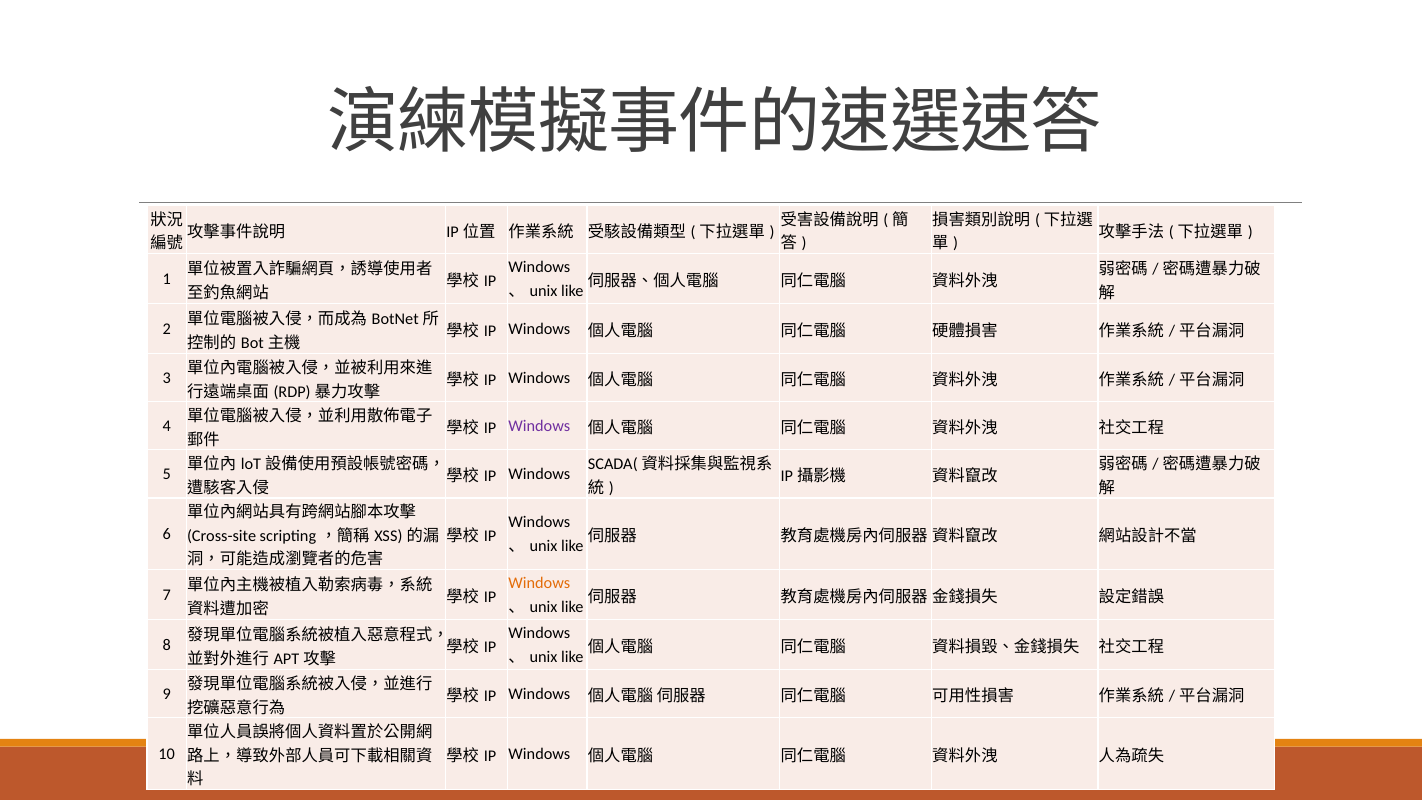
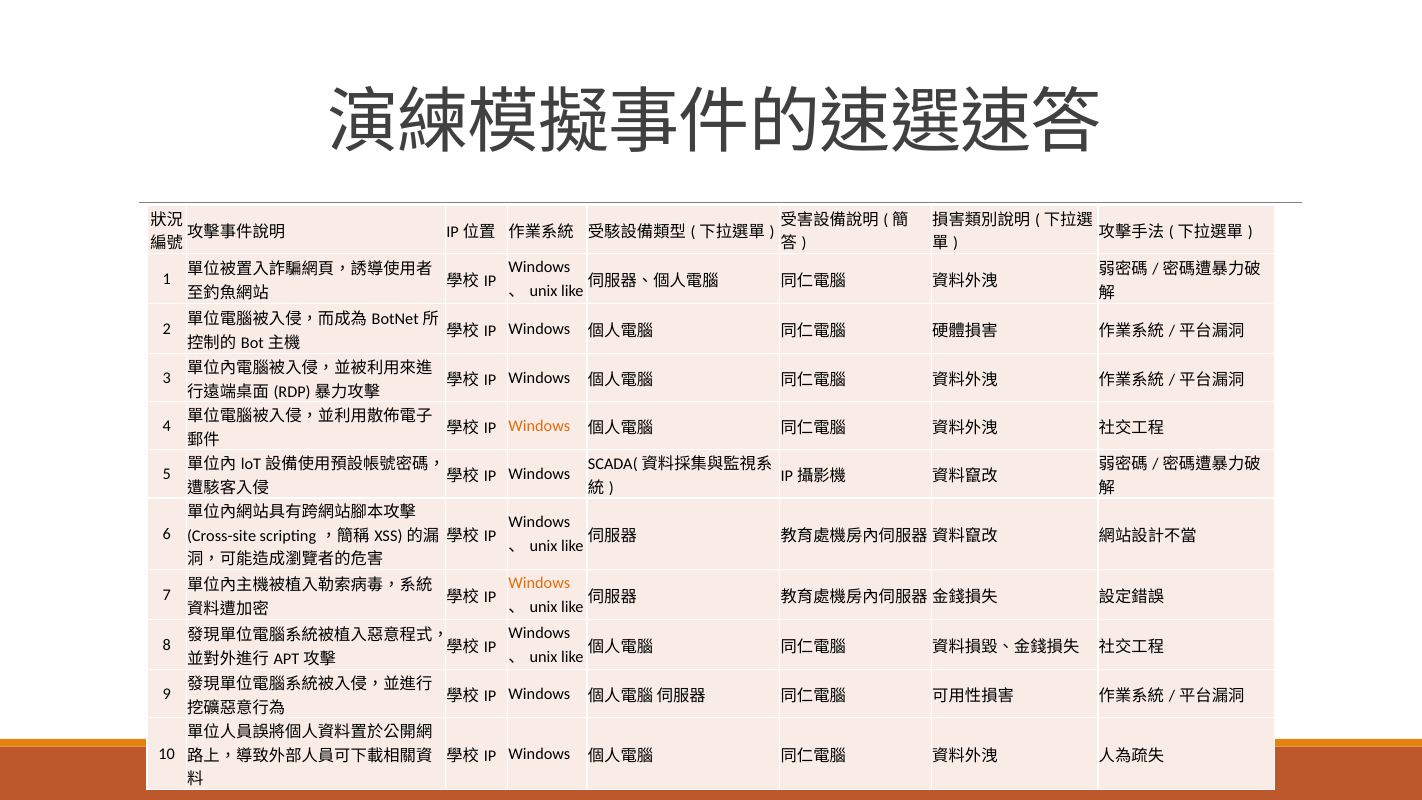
Windows colour: purple -> orange (539, 426)
